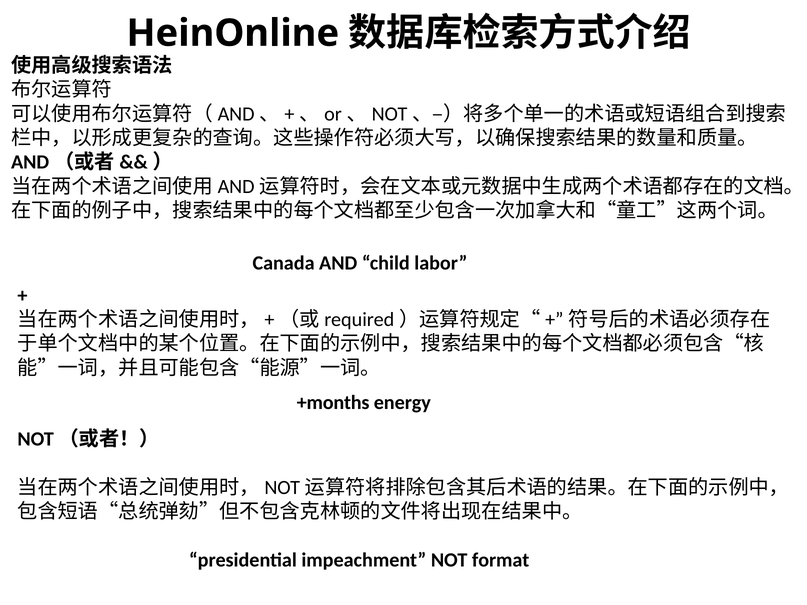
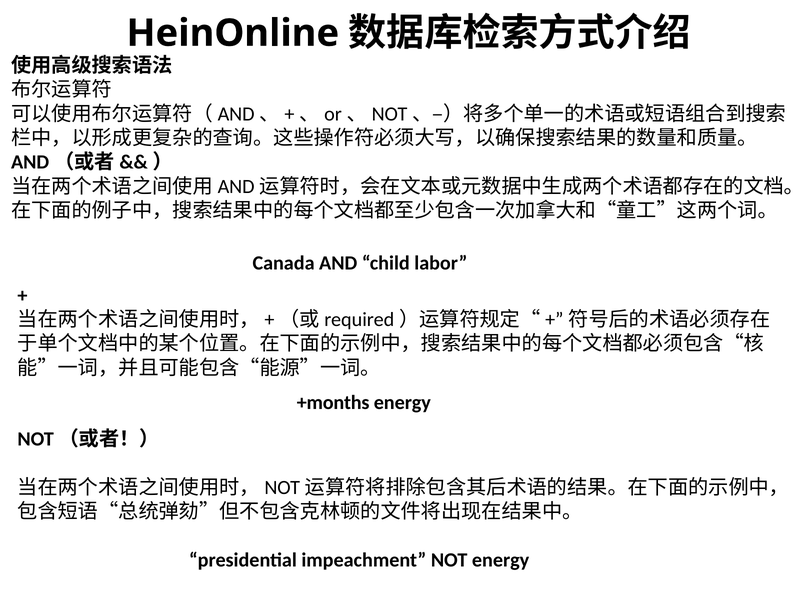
NOT format: format -> energy (501, 560)
